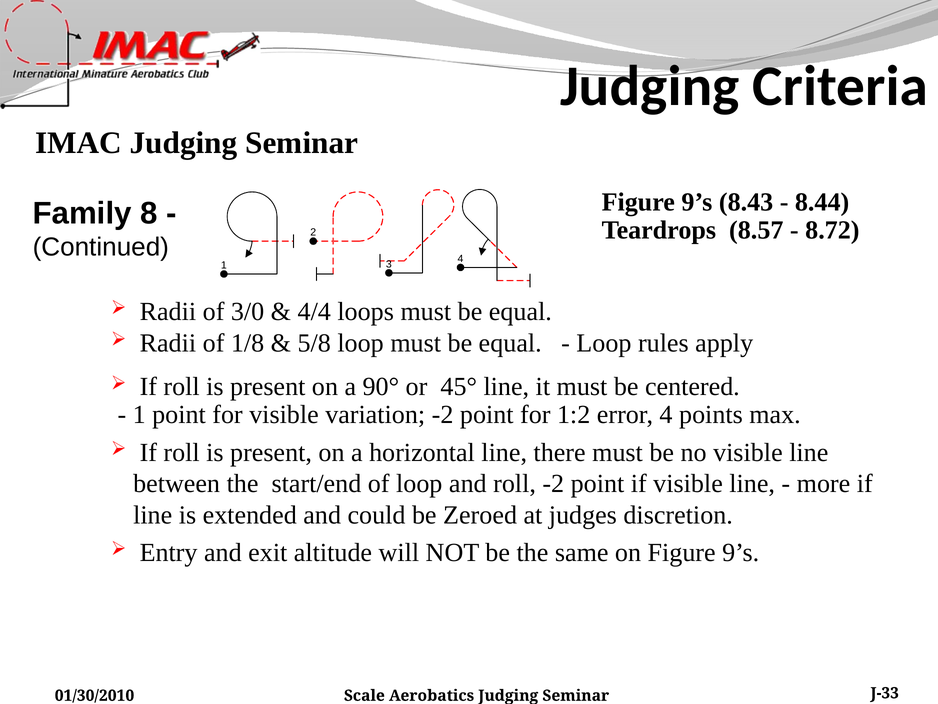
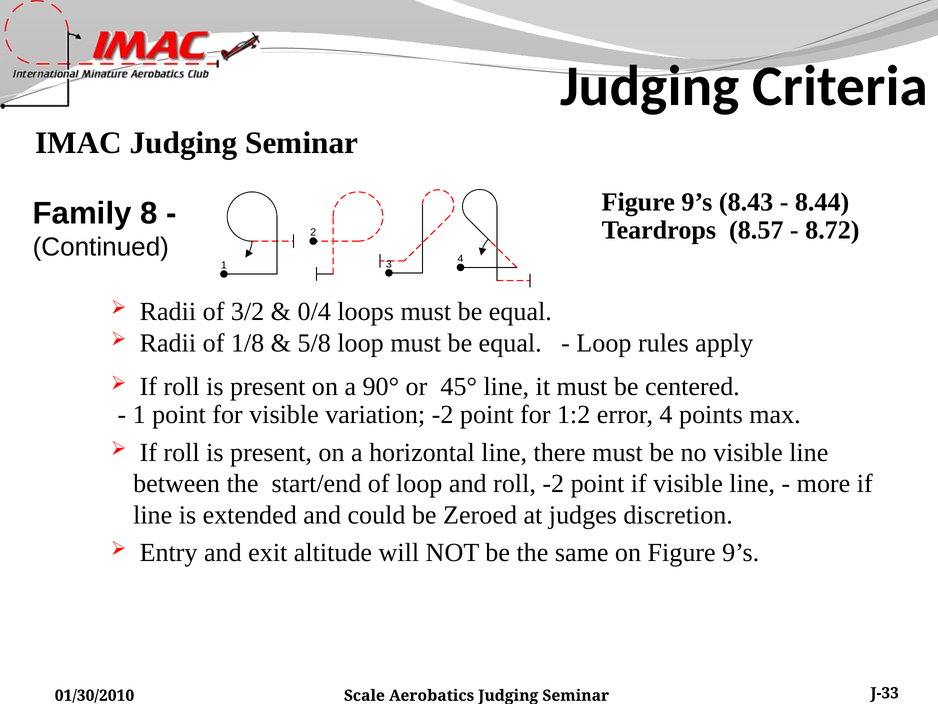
3/0: 3/0 -> 3/2 (248, 311)
4/4: 4/4 -> 0/4 (314, 311)
